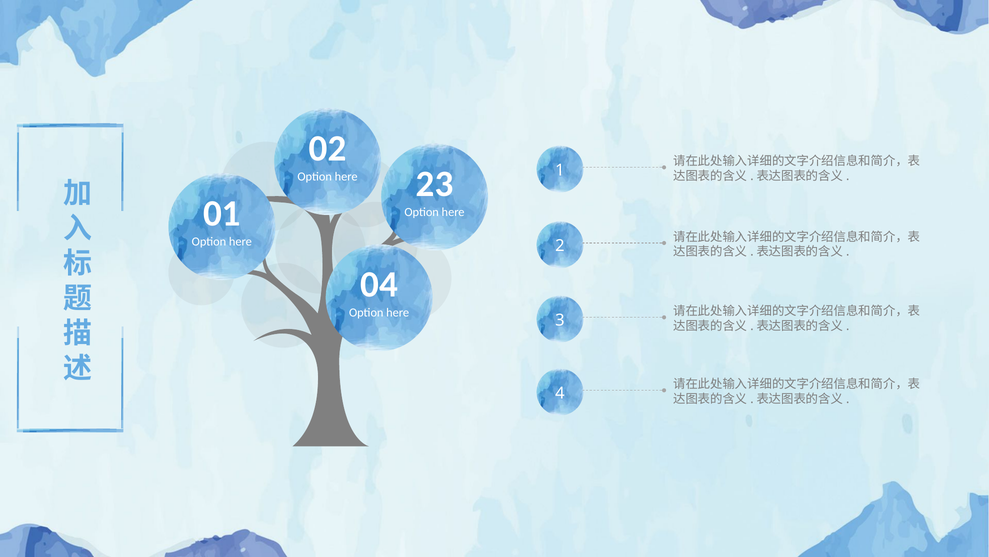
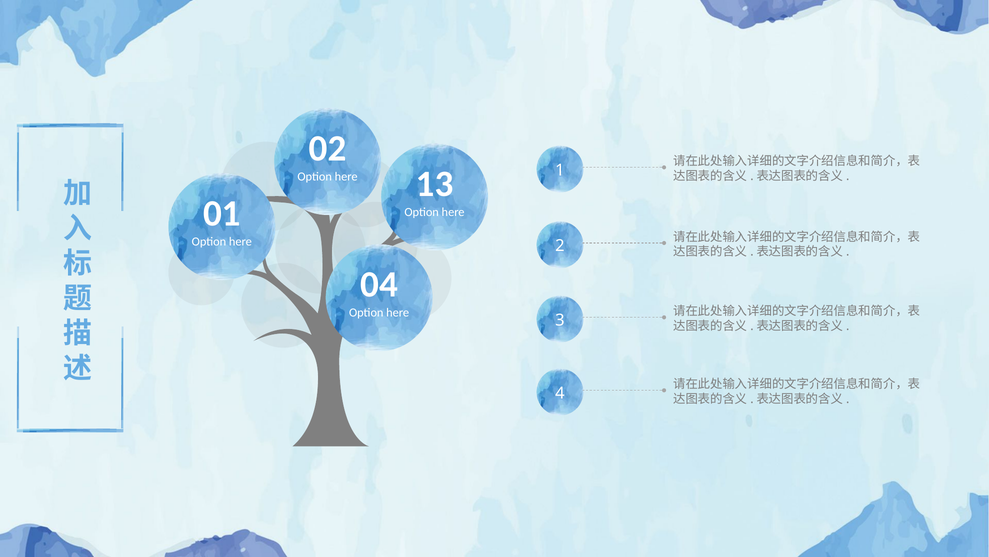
23: 23 -> 13 (435, 184)
